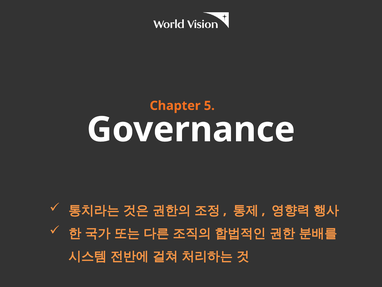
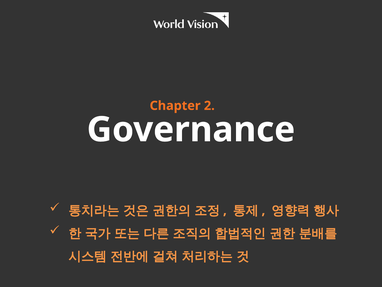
5: 5 -> 2 (209, 106)
